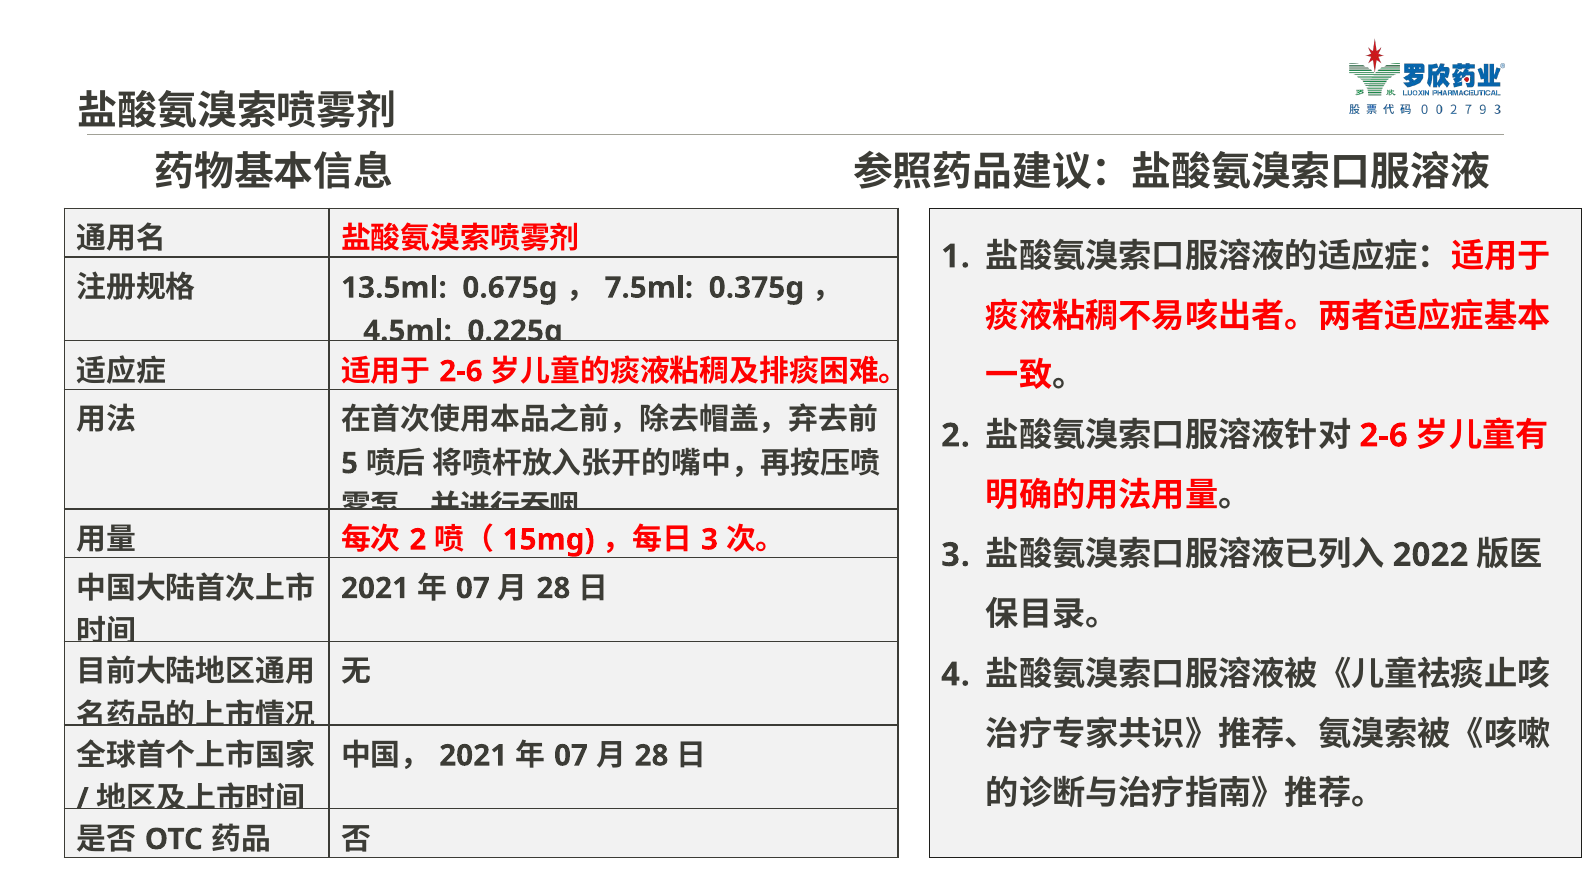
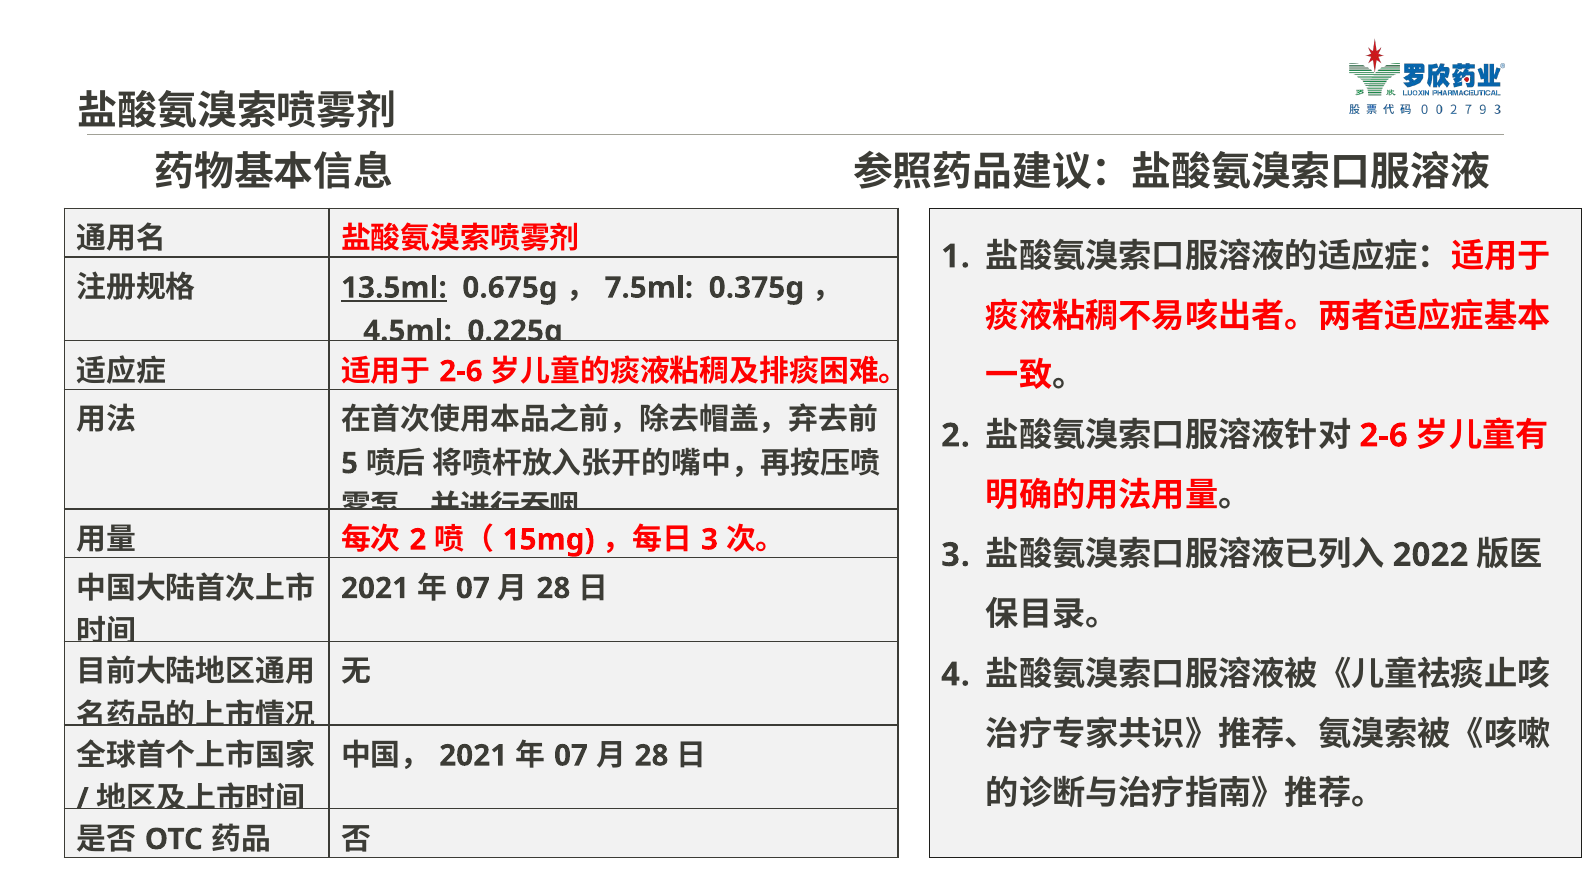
13.5ml underline: none -> present (394, 288)
